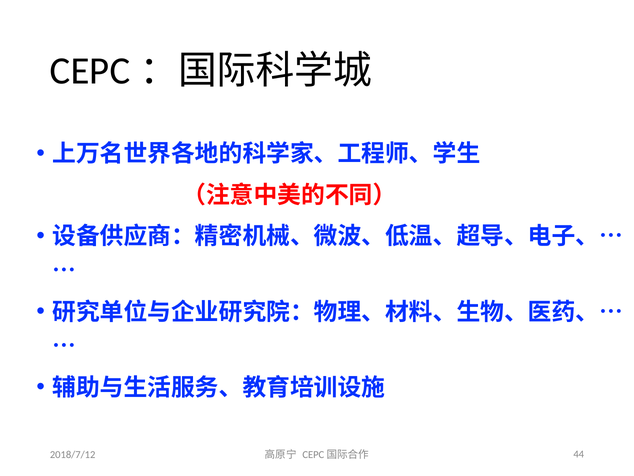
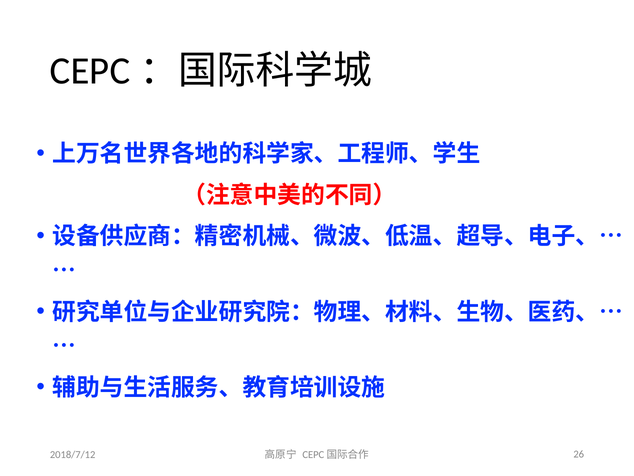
44: 44 -> 26 (579, 454)
